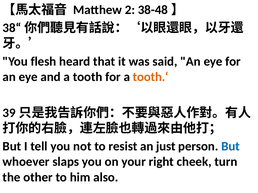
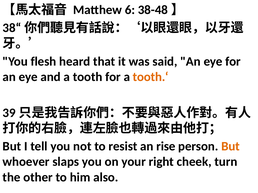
2: 2 -> 6 (130, 10)
just: just -> rise (166, 147)
But colour: blue -> orange (231, 147)
